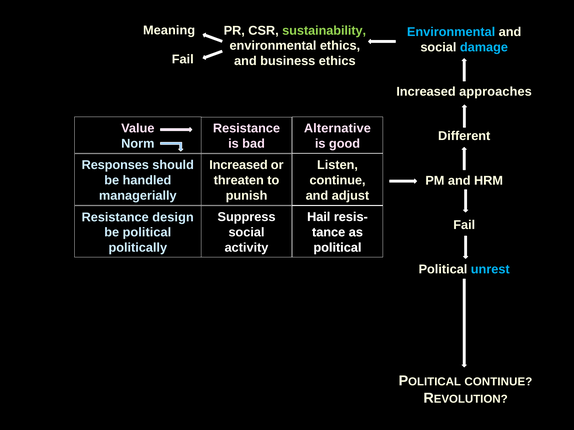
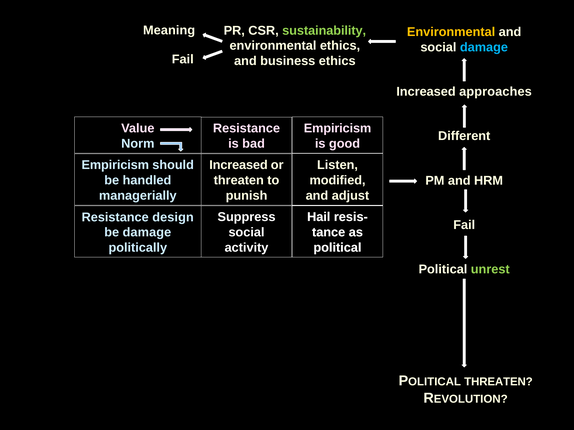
Environmental colour: light blue -> yellow (451, 32)
Alternative: Alternative -> Empiricism (338, 128)
Responses: Responses -> Empiricism (115, 165)
continue: continue -> modified (338, 180)
be political: political -> damage (147, 233)
unrest colour: light blue -> light green (490, 269)
CONTINUE: CONTINUE -> THREATEN (498, 382)
